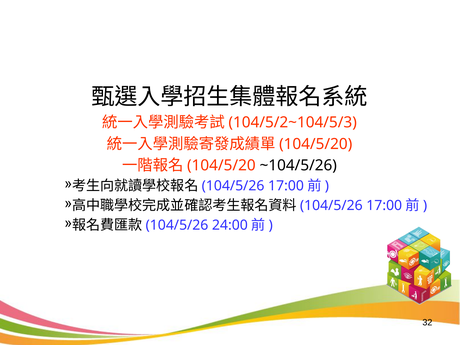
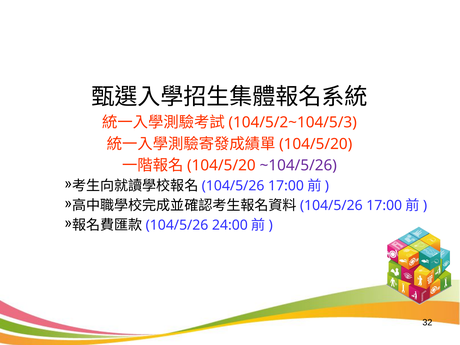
~104/5/26 colour: black -> purple (298, 166)
